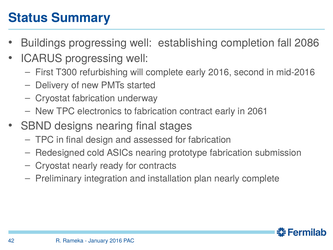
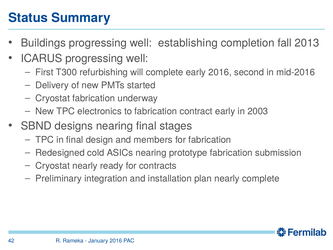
2086: 2086 -> 2013 (307, 43)
2061: 2061 -> 2003 (258, 111)
assessed: assessed -> members (153, 140)
